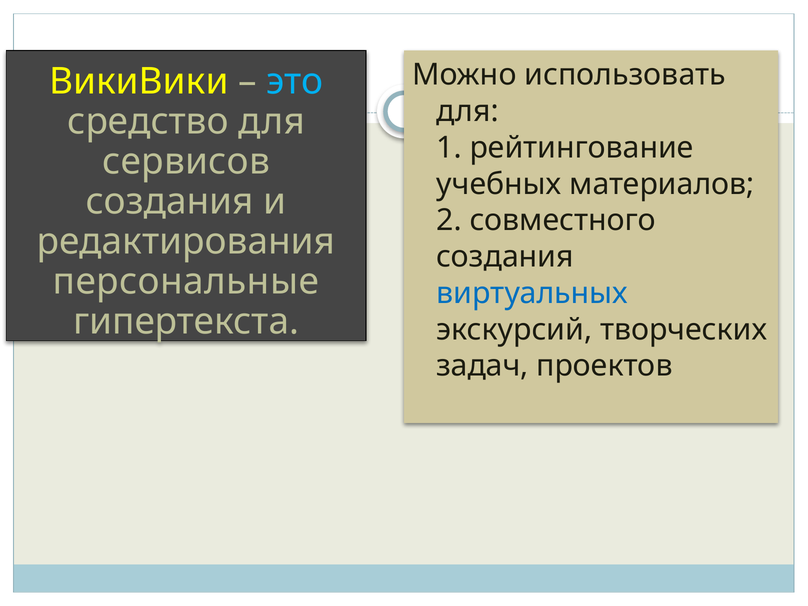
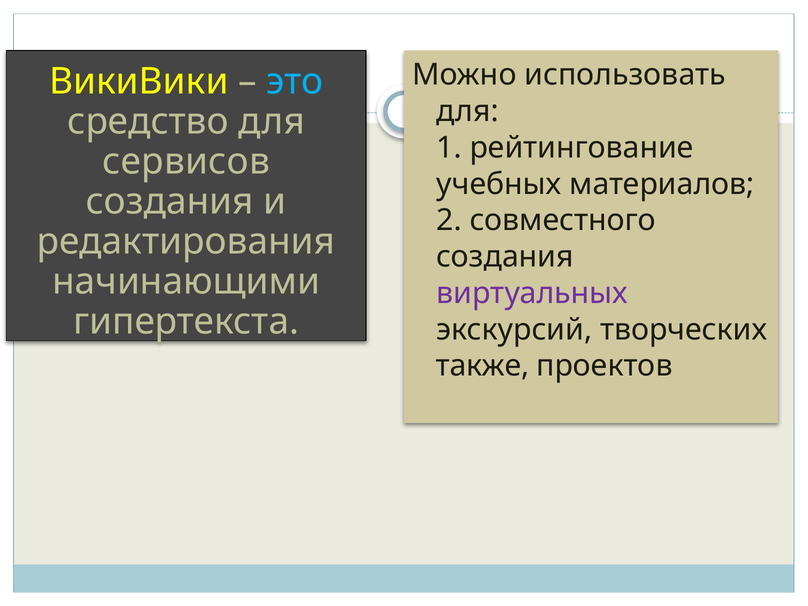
персональные: персональные -> начинающими (186, 282)
виртуальных colour: blue -> purple (532, 293)
задач: задач -> также (482, 366)
